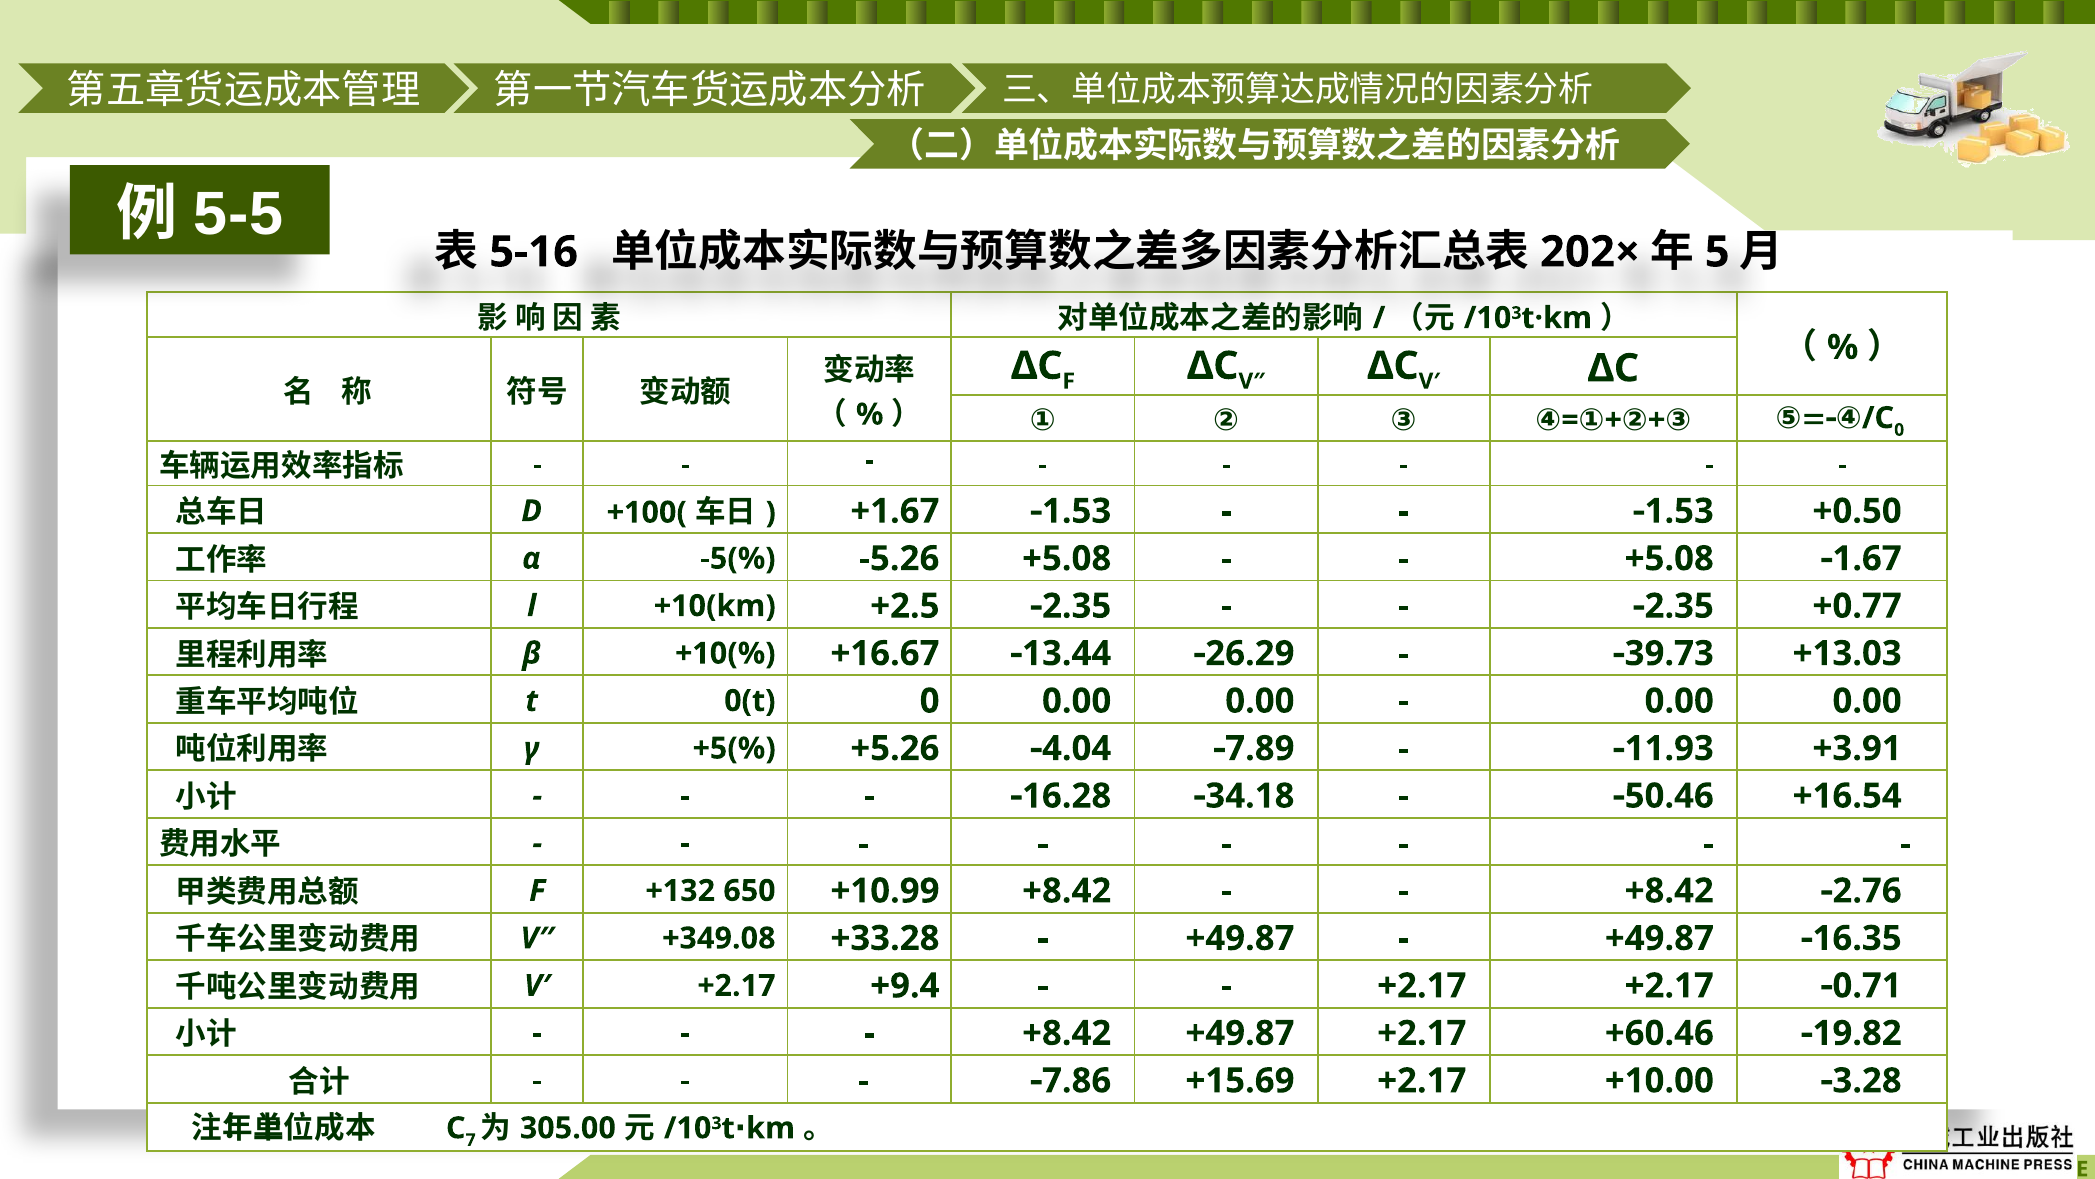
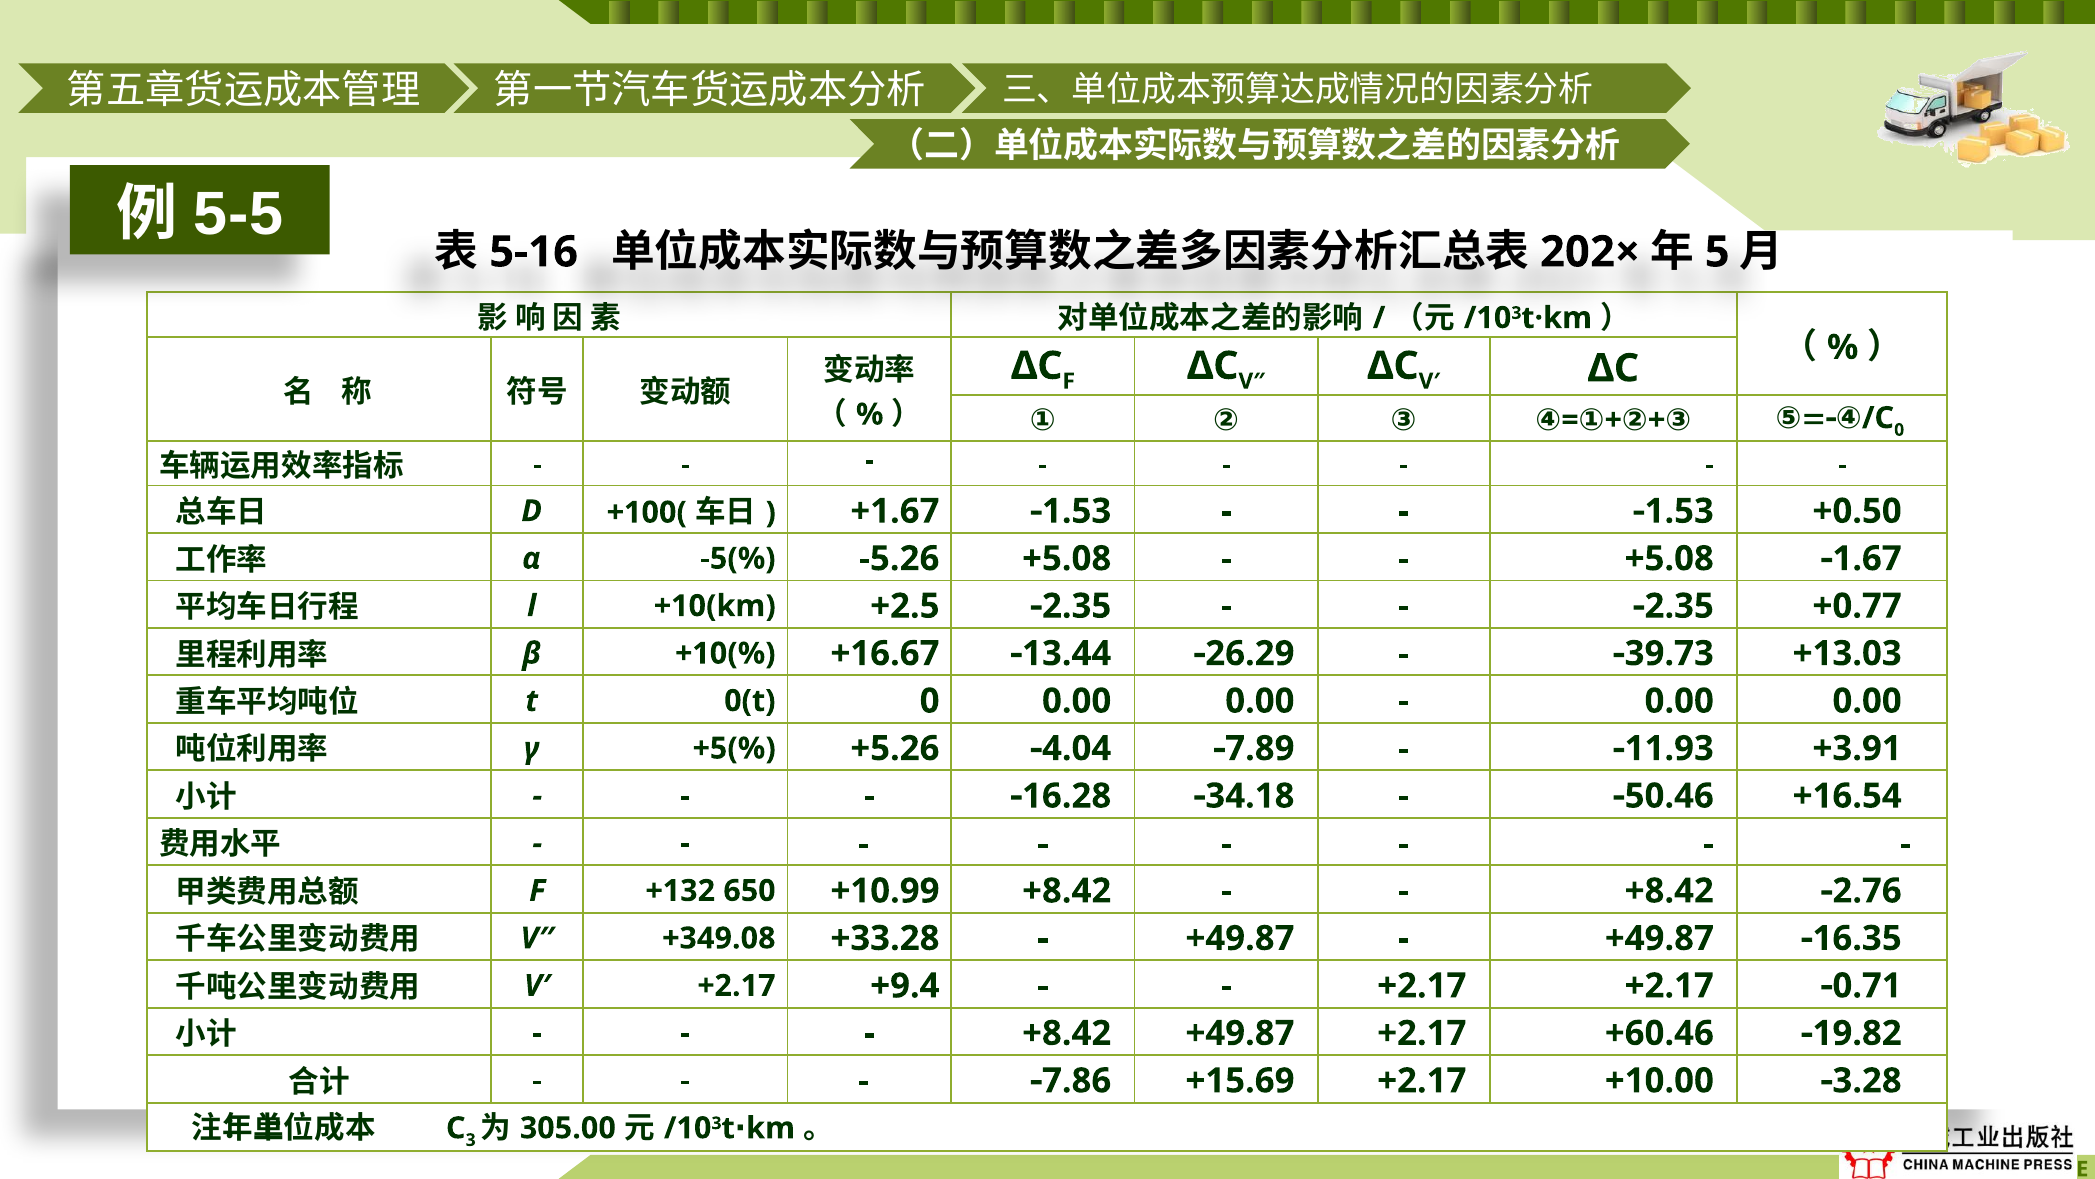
7: 7 -> 3 (471, 1140)
